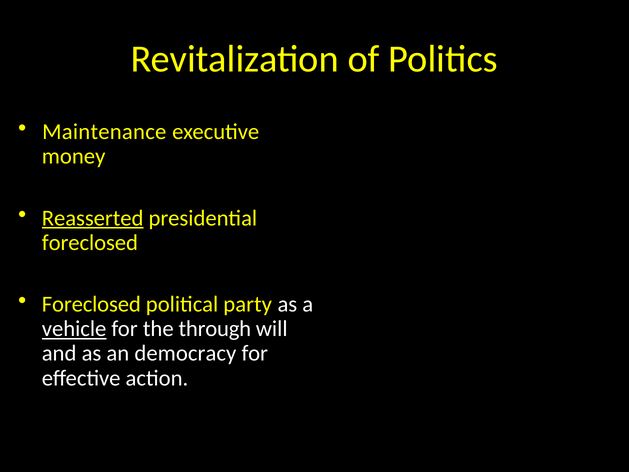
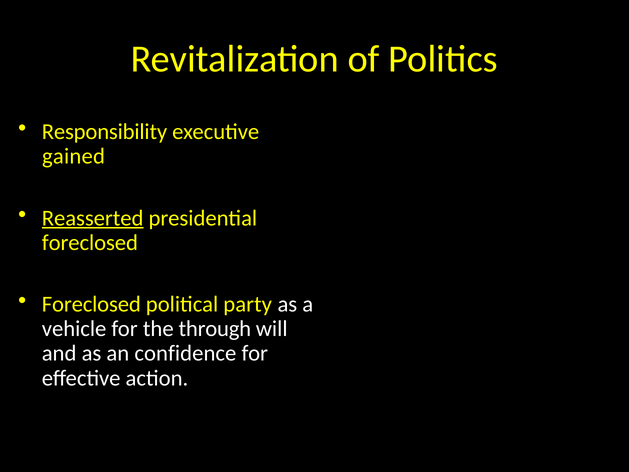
Maintenance: Maintenance -> Responsibility (104, 132)
money: money -> gained (74, 156)
vehicle underline: present -> none (74, 329)
democracy: democracy -> confidence (185, 353)
